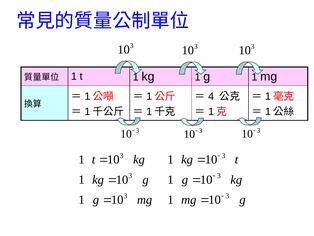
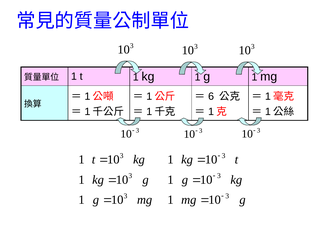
4: 4 -> 6 (211, 96)
